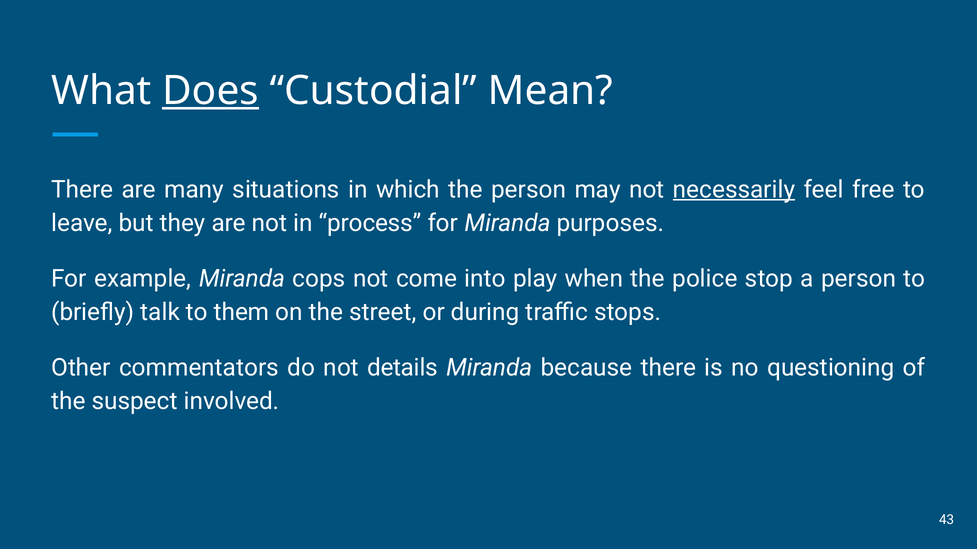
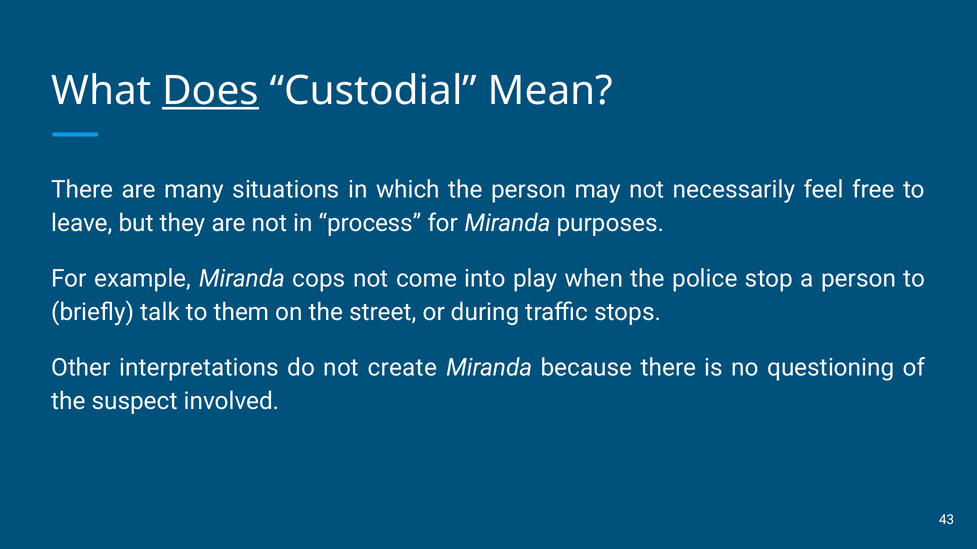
necessarily underline: present -> none (734, 190)
commentators: commentators -> interpretations (199, 368)
details: details -> create (402, 368)
